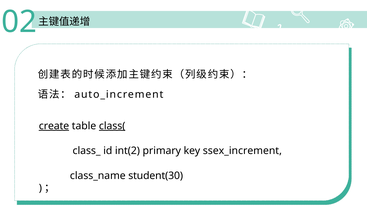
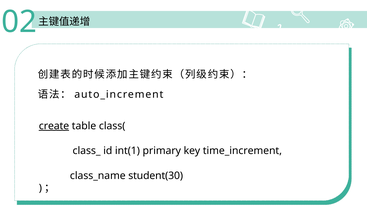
class( underline: present -> none (112, 126)
int(2: int(2 -> int(1 (127, 151)
ssex_increment: ssex_increment -> time_increment (242, 151)
